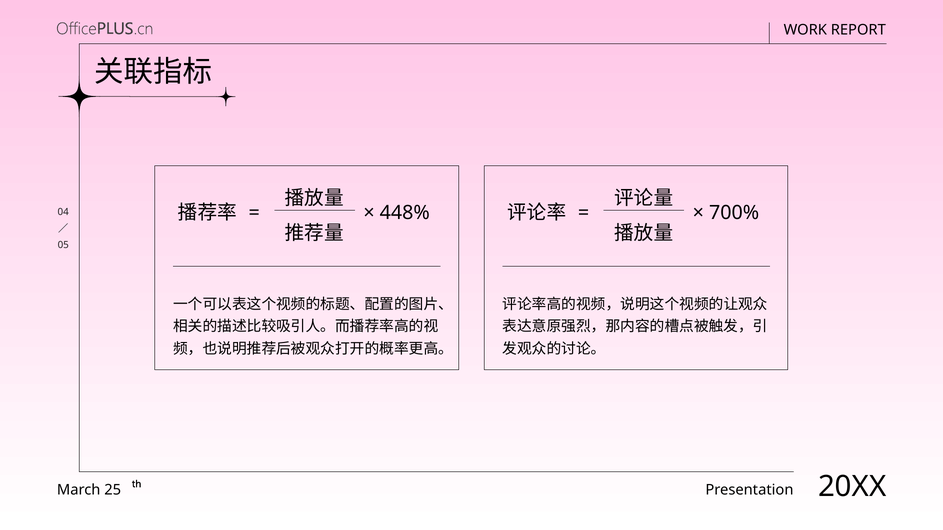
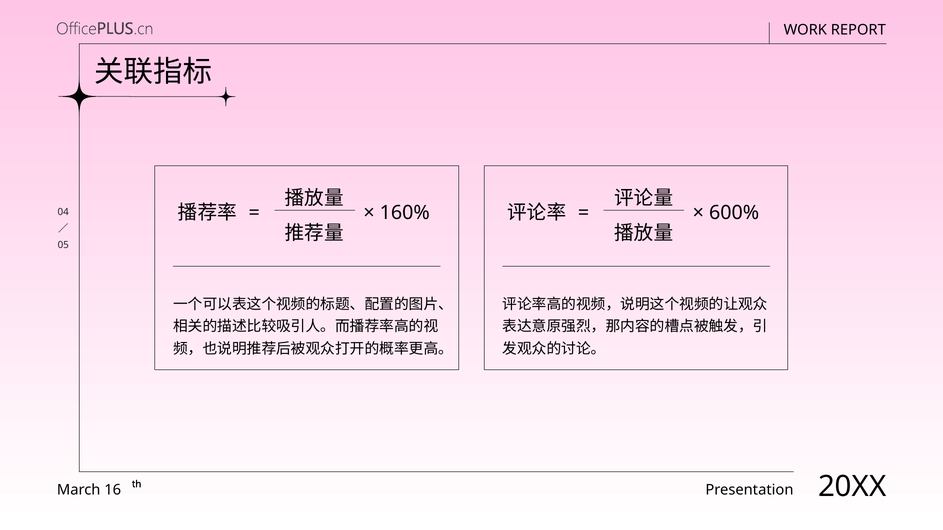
448%: 448% -> 160% (405, 213)
700%: 700% -> 600% (734, 213)
25: 25 -> 16 (113, 490)
